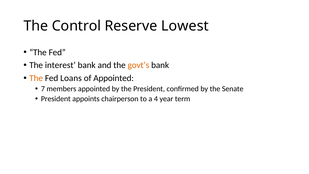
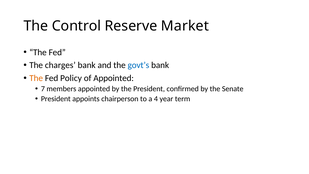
Lowest: Lowest -> Market (185, 26)
interest: interest -> charges (60, 65)
govt’s colour: orange -> blue (138, 65)
Loans: Loans -> Policy (71, 78)
